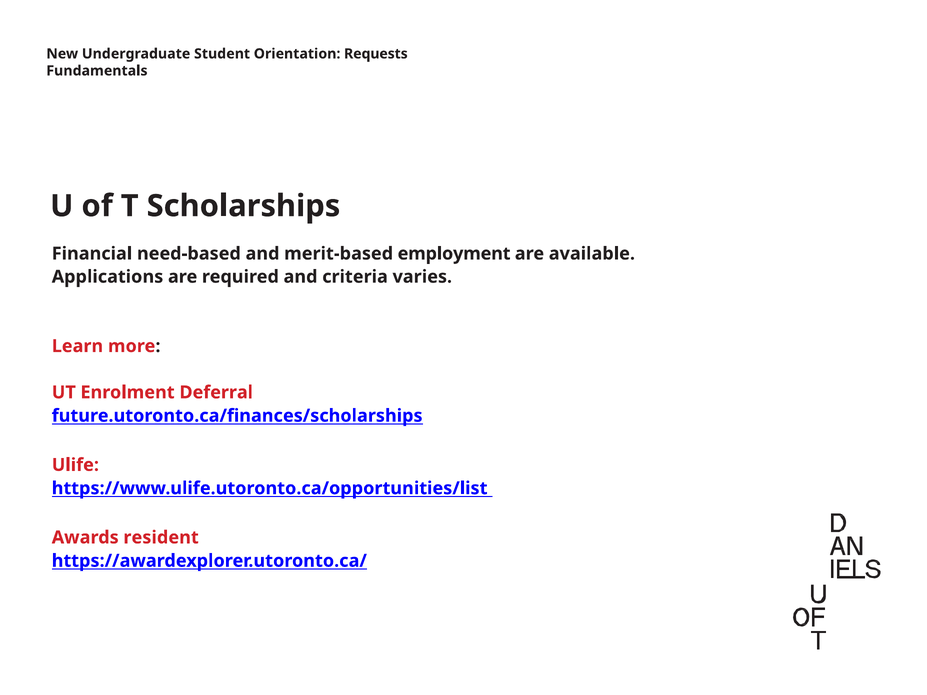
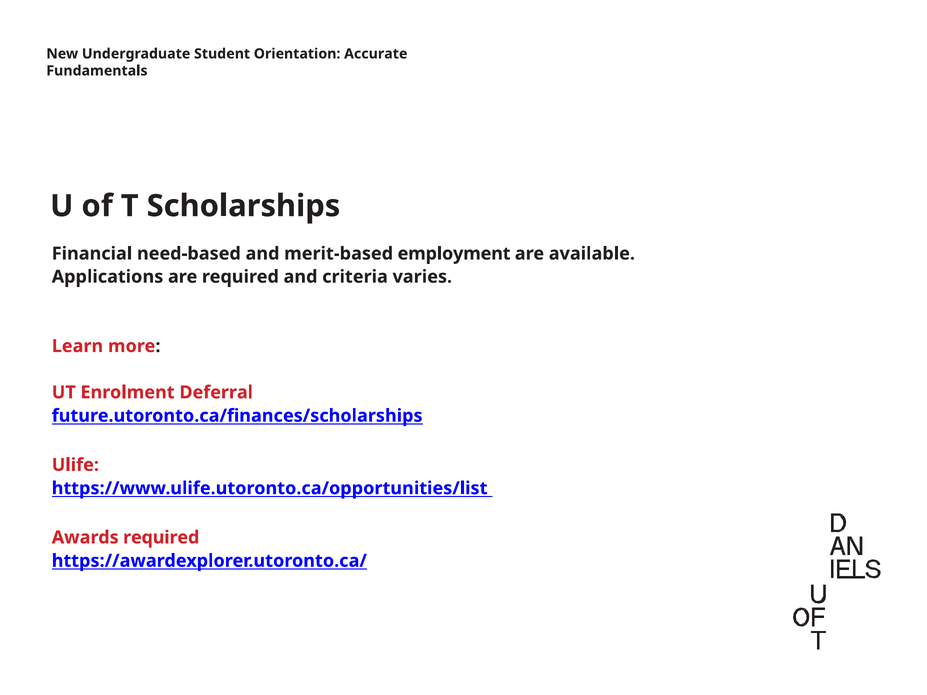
Requests: Requests -> Accurate (376, 54)
Awards resident: resident -> required (161, 538)
